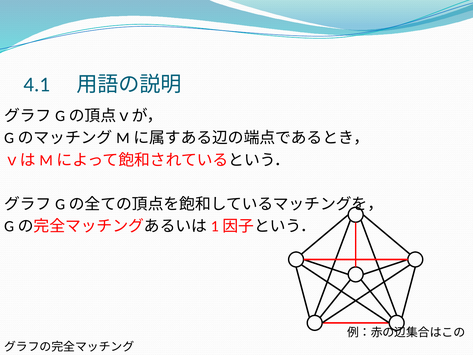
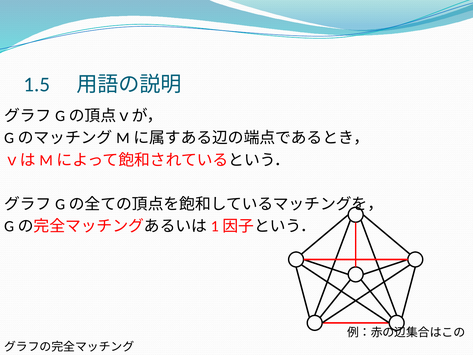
4.1: 4.1 -> 1.5 (37, 84)
